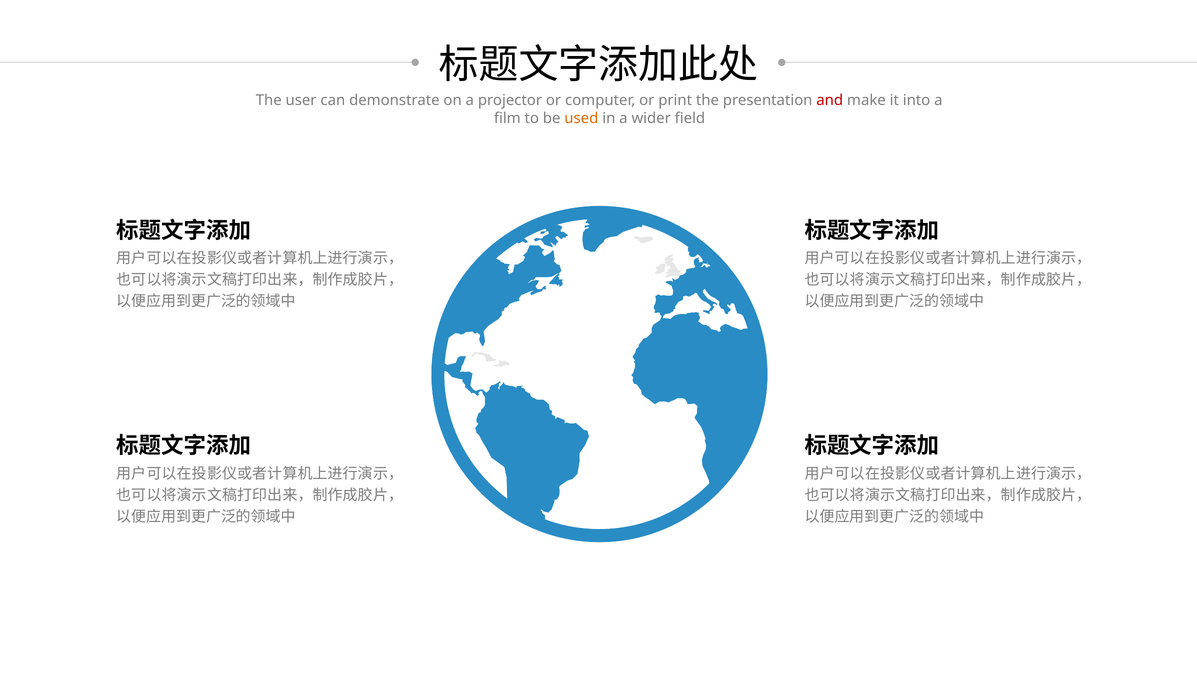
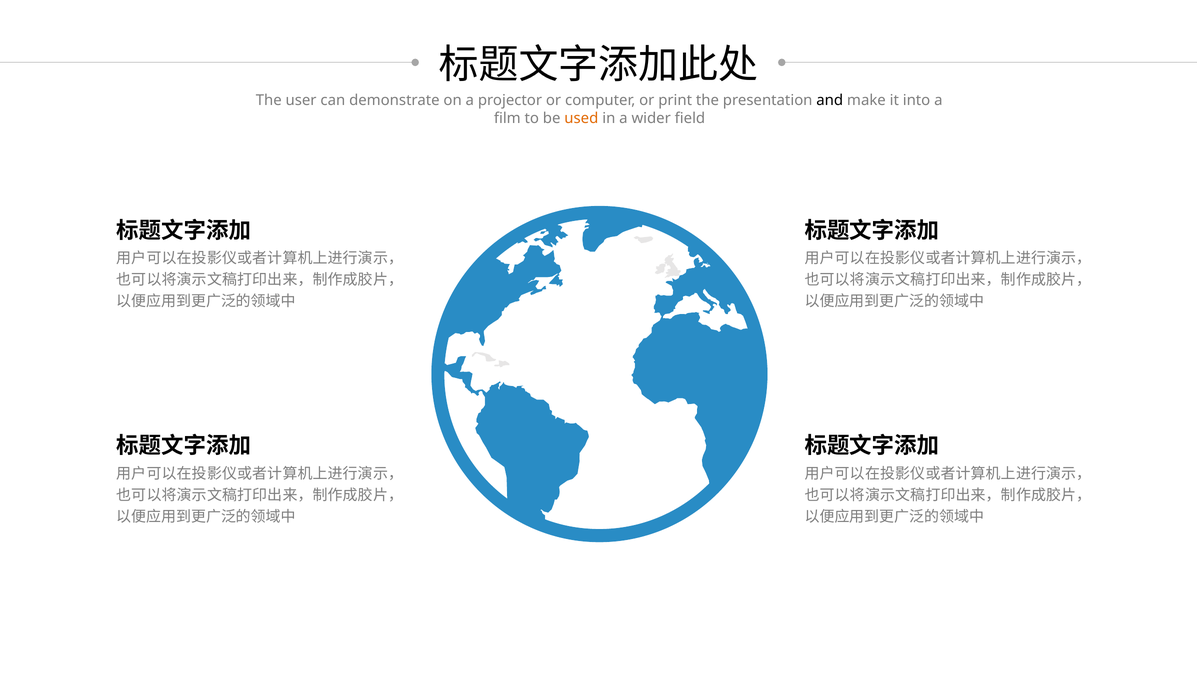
and colour: red -> black (830, 100)
